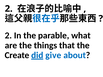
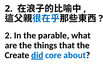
give: give -> core (53, 55)
